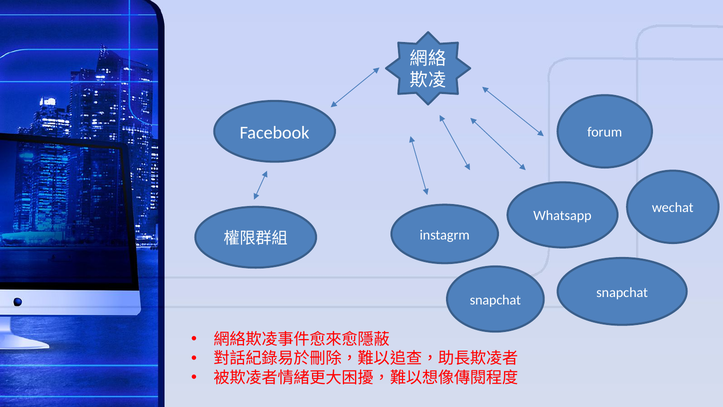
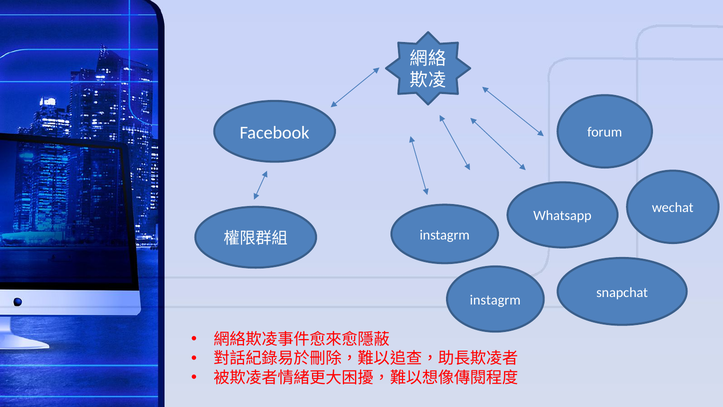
snapchat: snapchat -> instagrm (495, 300)
